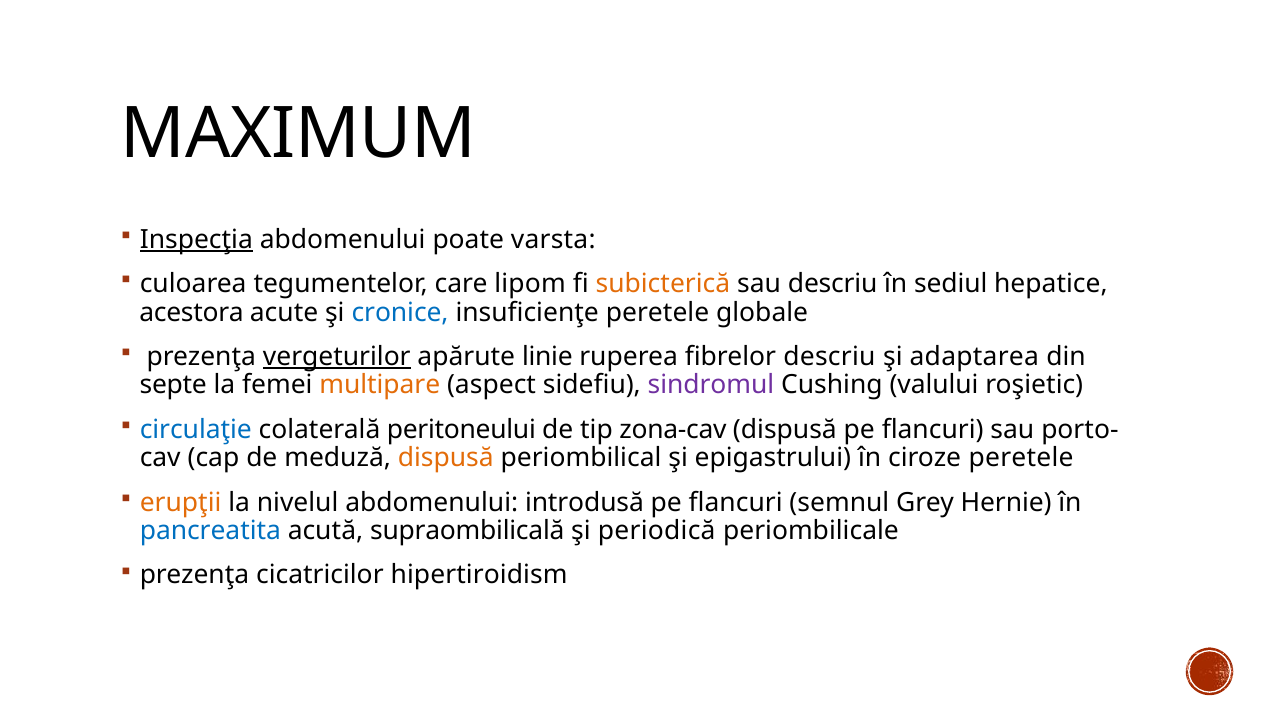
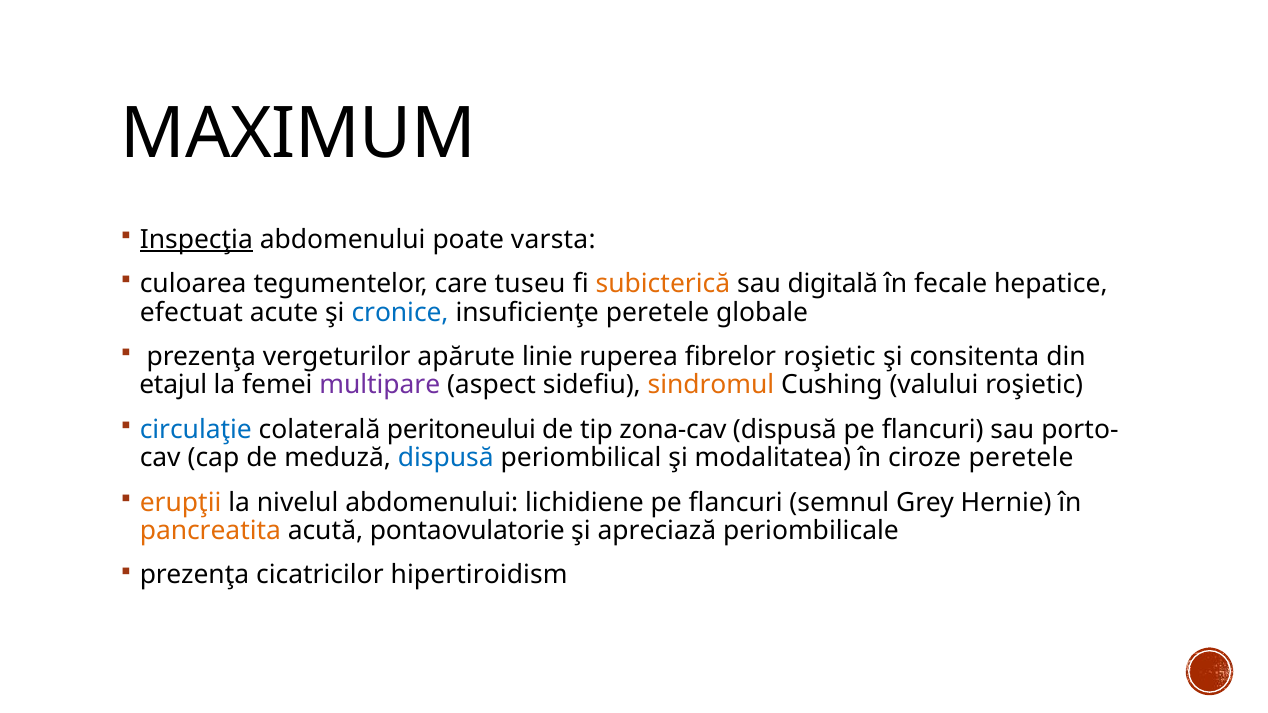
lipom: lipom -> tuseu (530, 284)
sau descriu: descriu -> digitală (833, 284)
sediul: sediul -> fecale (951, 284)
acestora: acestora -> efectuat (191, 312)
vergeturilor underline: present -> none (337, 357)
fibrelor descriu: descriu -> roşietic (829, 357)
adaptarea: adaptarea -> consitenta (974, 357)
septe: septe -> etajul (173, 385)
multipare colour: orange -> purple (380, 385)
sindromul colour: purple -> orange (711, 385)
dispusă colour: orange -> blue (446, 458)
epigastrului: epigastrului -> modalitatea (773, 458)
introdusă: introdusă -> lichidiene (584, 503)
pancreatita colour: blue -> orange (210, 531)
supraombilicală: supraombilicală -> pontaovulatorie (467, 531)
periodică: periodică -> apreciază (657, 531)
